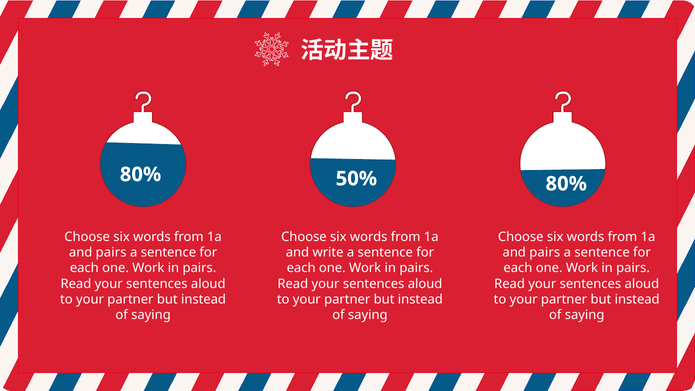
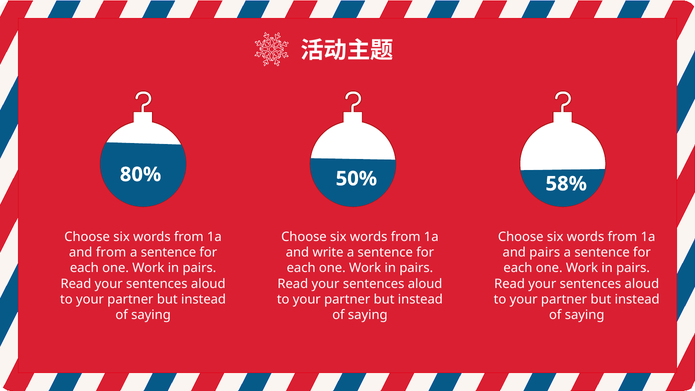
50% 80%: 80% -> 58% (566, 184)
pairs: pairs -> from (111, 252)
